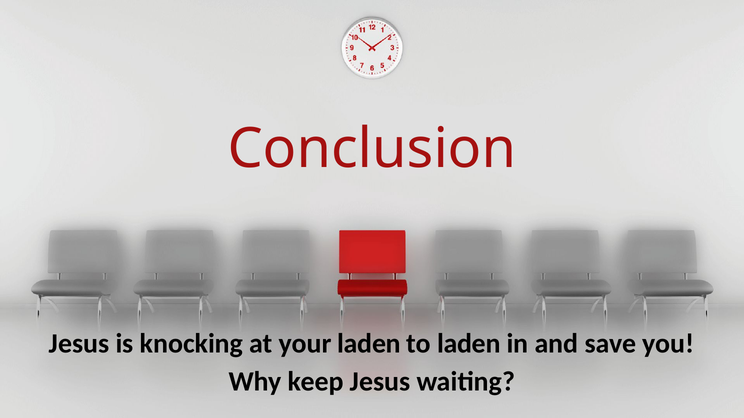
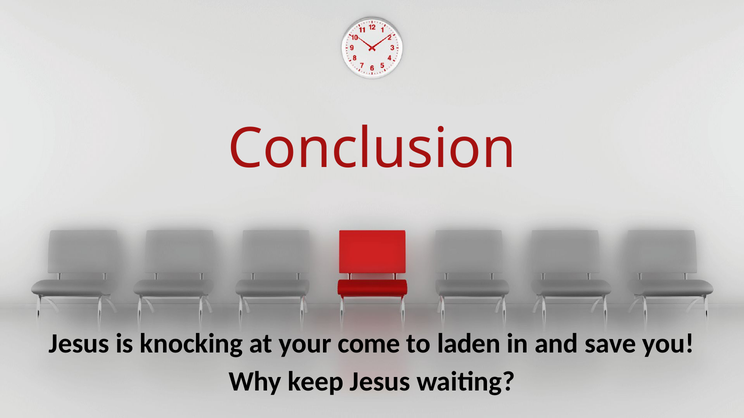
your laden: laden -> come (369, 344)
